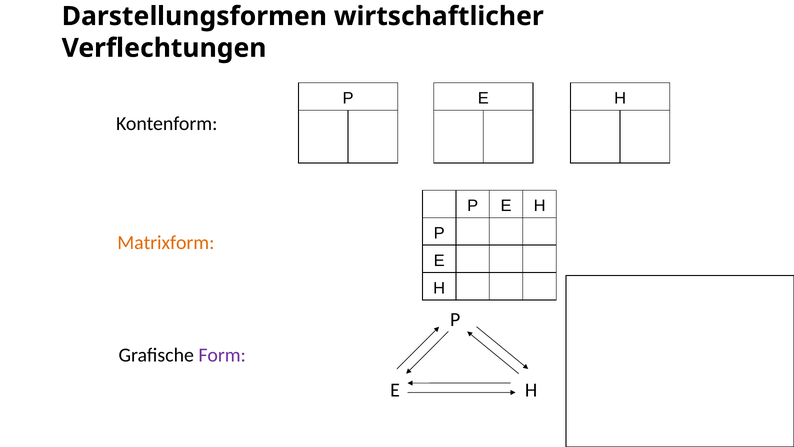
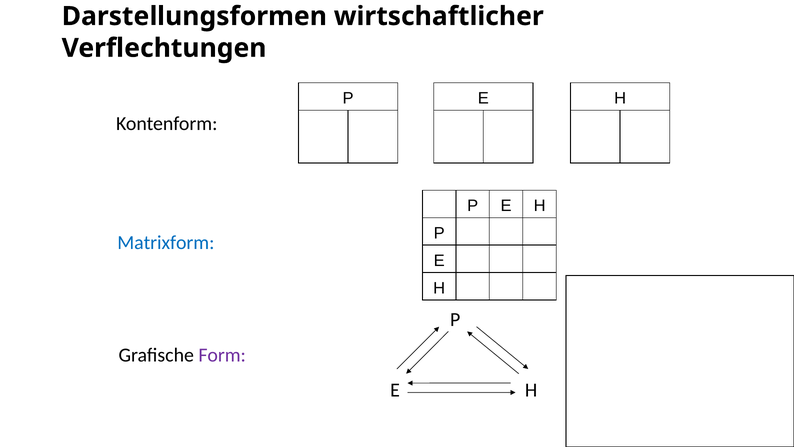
Matrixform colour: orange -> blue (166, 243)
